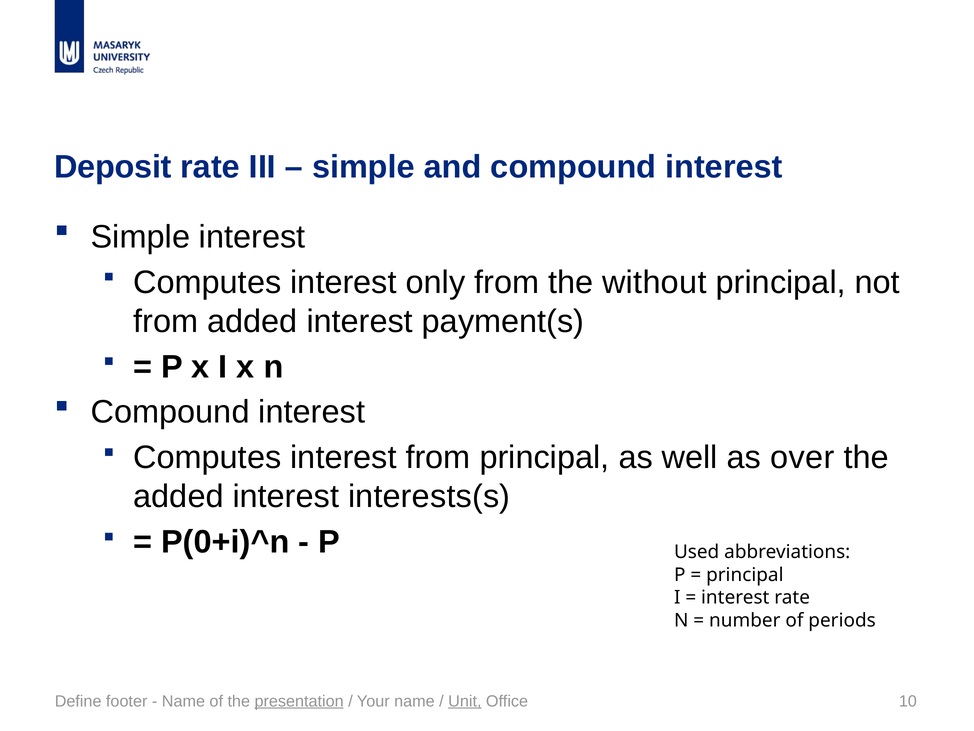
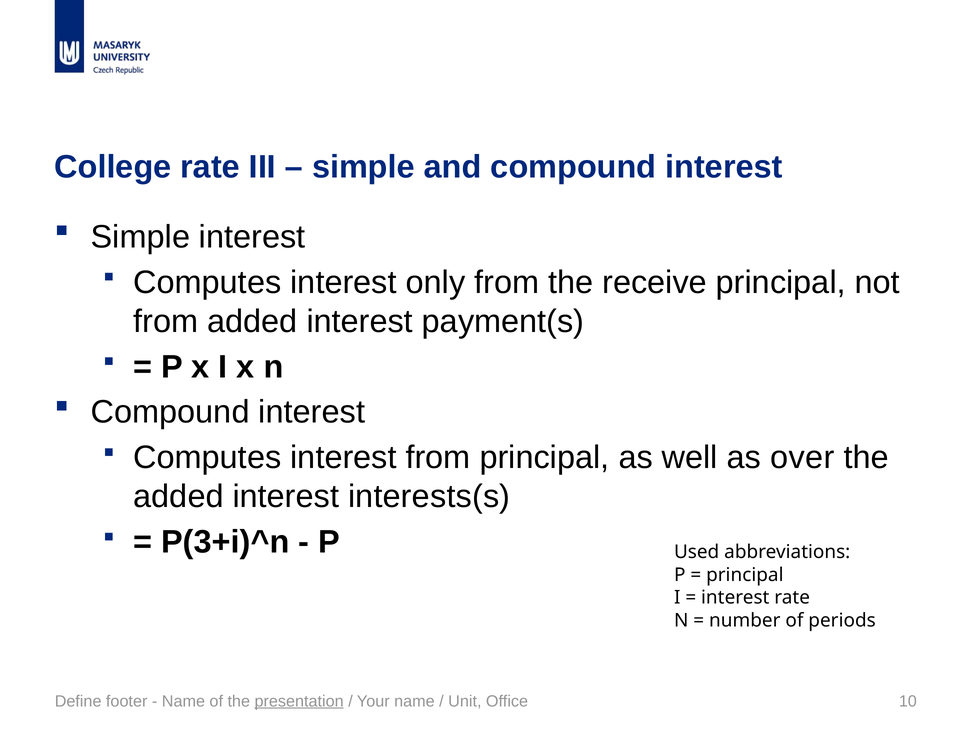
Deposit: Deposit -> College (113, 167)
without: without -> receive (655, 282)
P(0+i)^n: P(0+i)^n -> P(3+i)^n (225, 542)
Unit underline: present -> none (465, 701)
